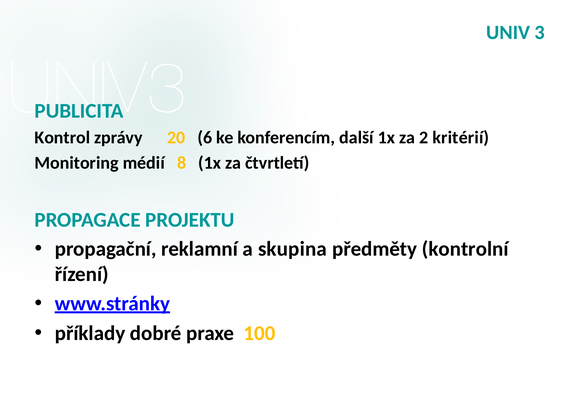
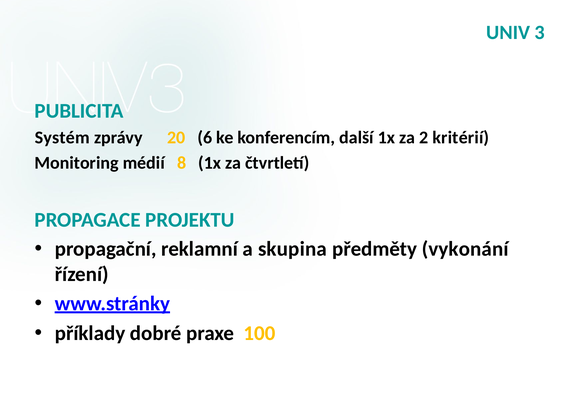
Kontrol: Kontrol -> Systém (62, 138)
kontrolní: kontrolní -> vykonání (465, 249)
